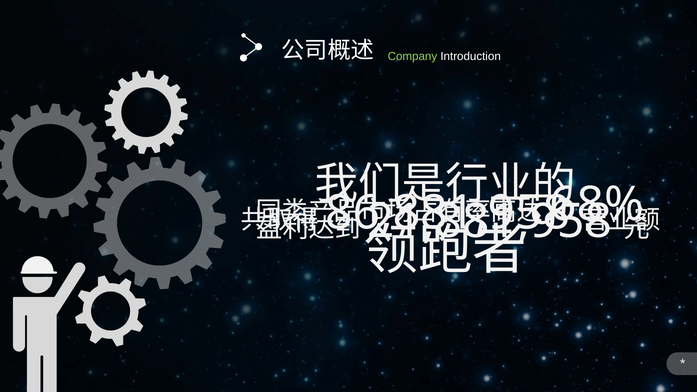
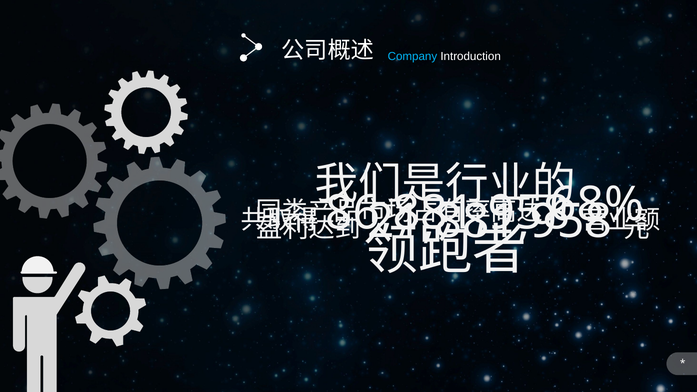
Company colour: light green -> light blue (412, 57)
